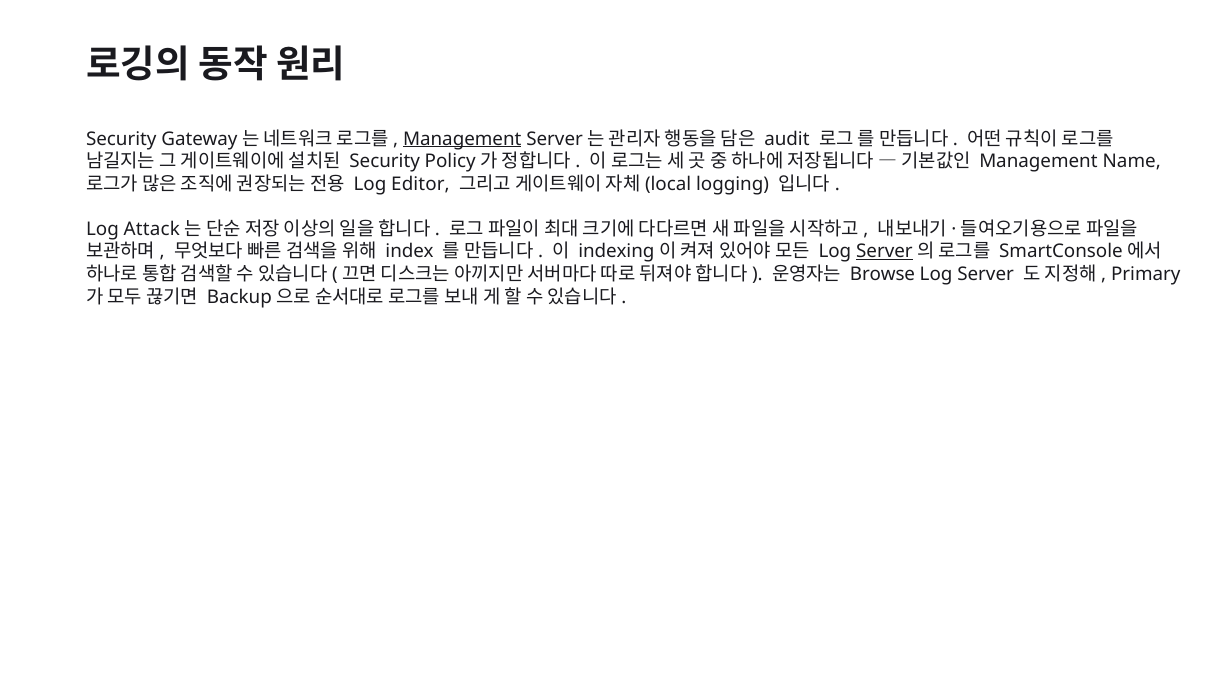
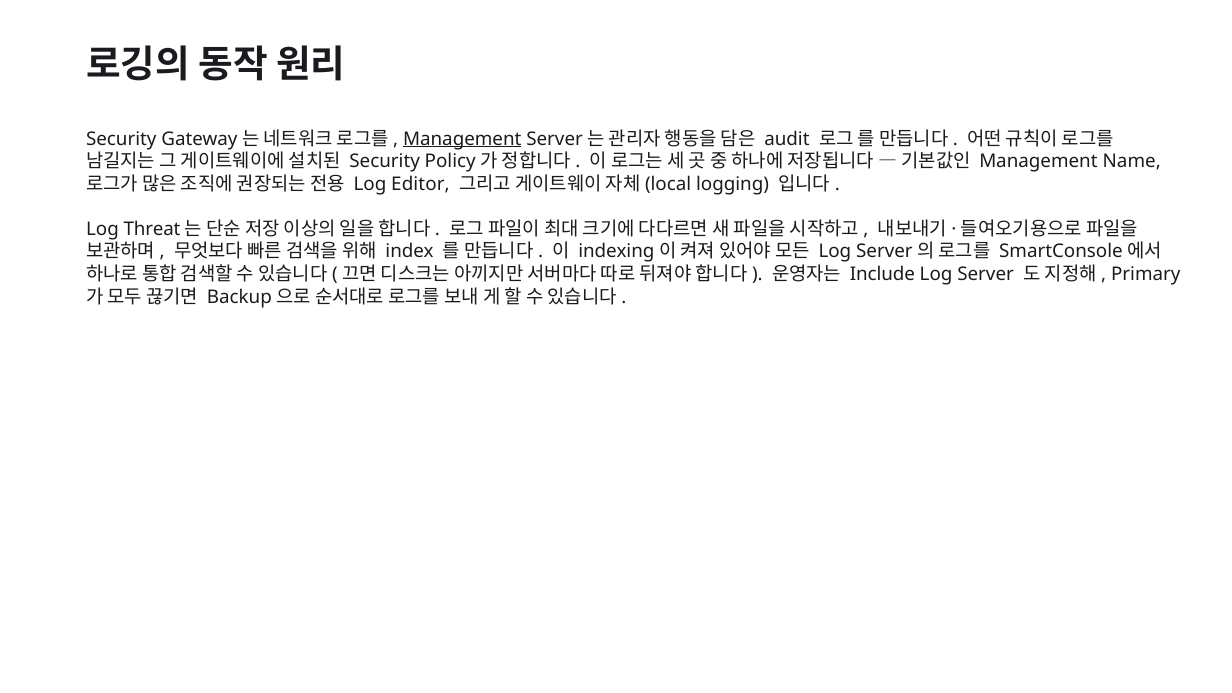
Attack: Attack -> Threat (152, 229)
Server underline: present -> none (884, 252)
Browse: Browse -> Include (882, 274)
